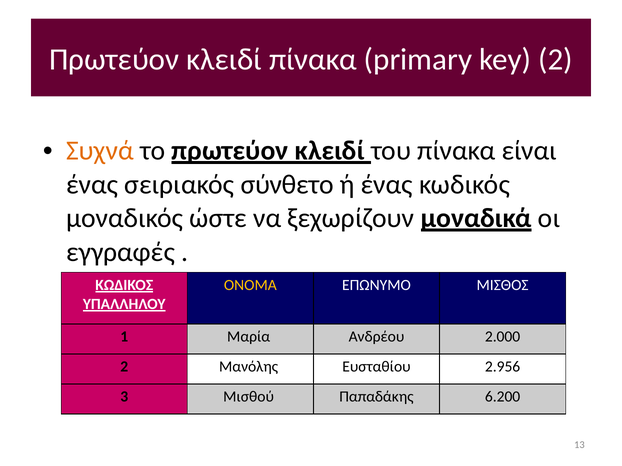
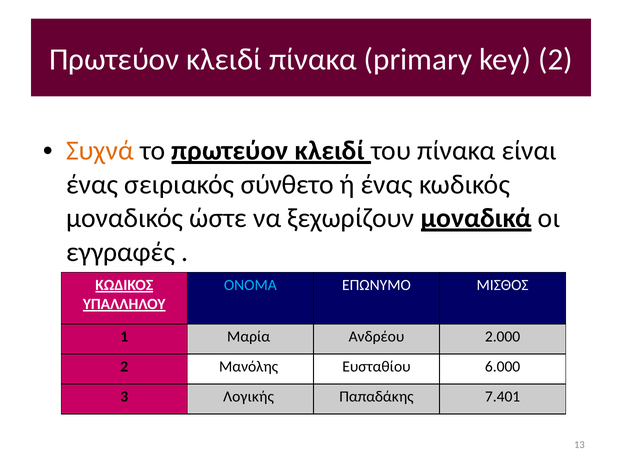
ΟΝΟΜΑ colour: yellow -> light blue (250, 285)
2.956: 2.956 -> 6.000 (503, 367)
Μισθού: Μισθού -> Λογικής (249, 397)
6.200: 6.200 -> 7.401 (503, 397)
